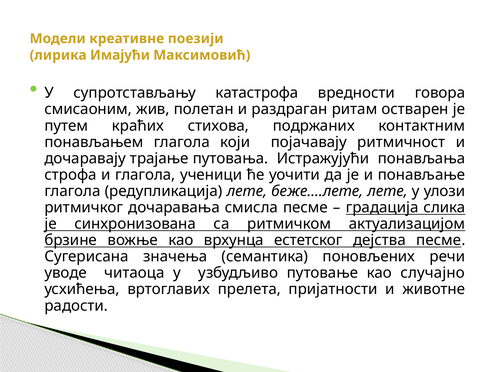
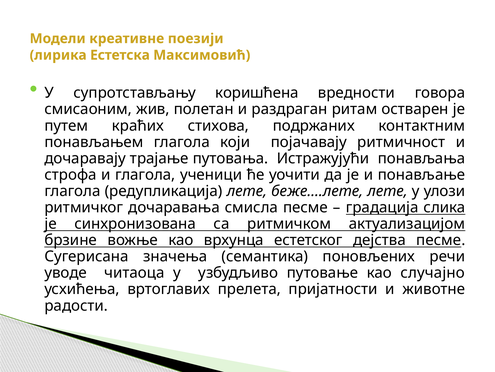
Имајући: Имајући -> Естетска (120, 55)
катастрофа: катастрофа -> коришћена (257, 93)
